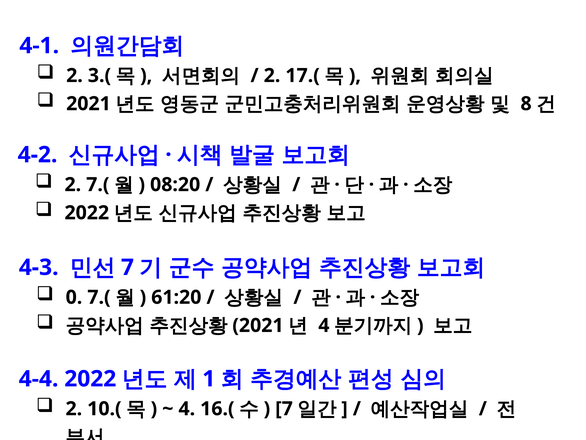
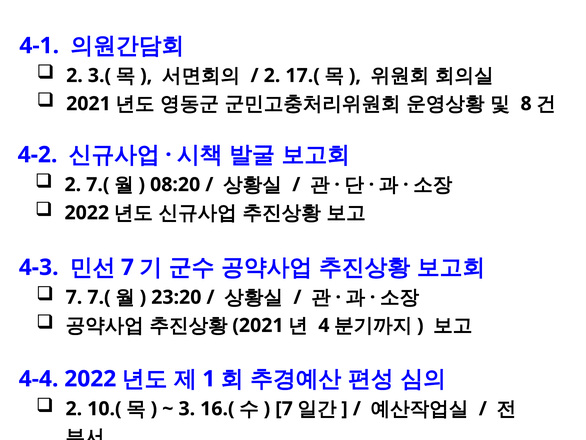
0: 0 -> 7 (74, 297)
61:20: 61:20 -> 23:20 (176, 297)
4: 4 -> 3 (187, 408)
